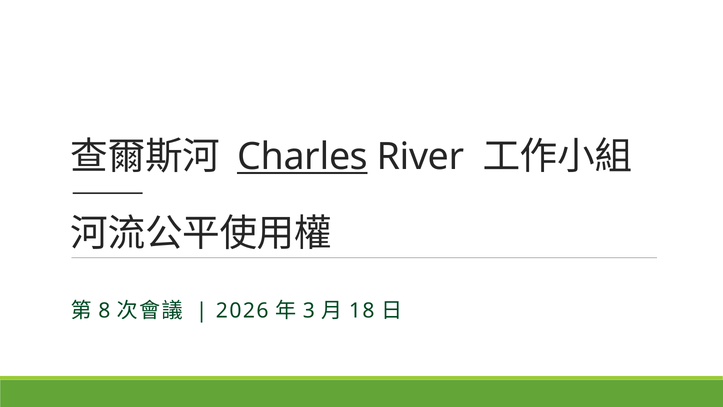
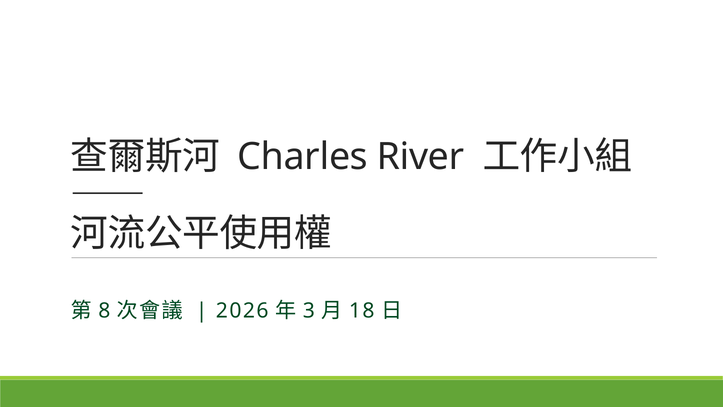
Charles underline: present -> none (303, 157)
